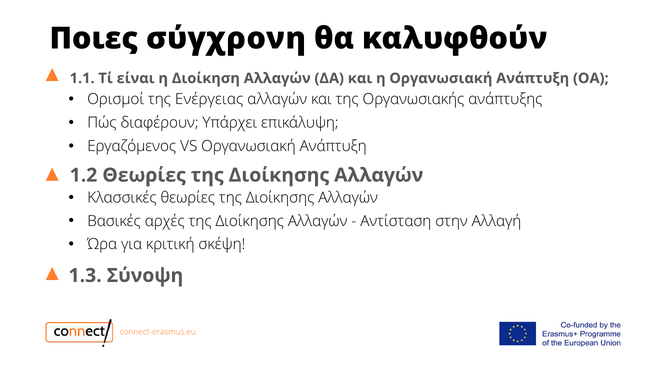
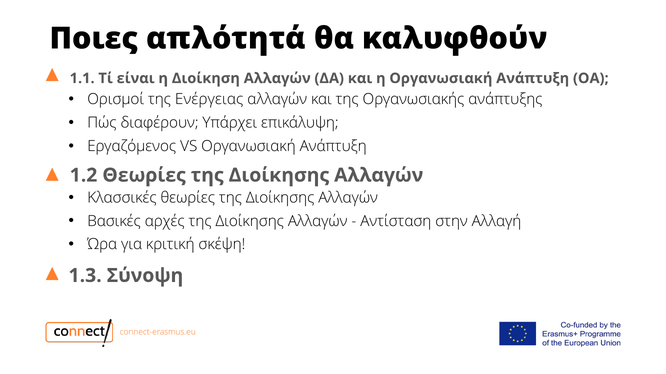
σύγχρονη: σύγχρονη -> απλότητά (226, 39)
